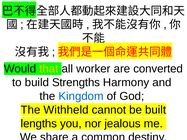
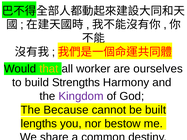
converted: converted -> ourselves (158, 69)
Kingdom colour: blue -> purple (81, 96)
Withheld: Withheld -> Because (66, 110)
jealous: jealous -> bestow (123, 124)
